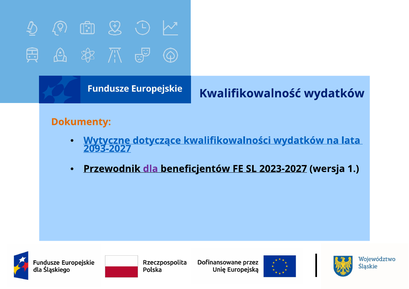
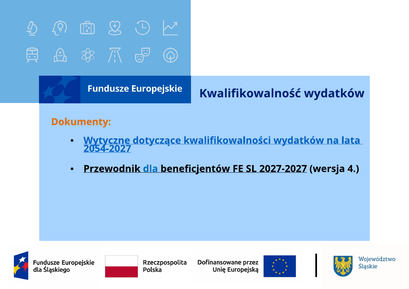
2093-2027: 2093-2027 -> 2054-2027 (107, 149)
dla colour: purple -> blue (150, 169)
2023-2027: 2023-2027 -> 2027-2027 (283, 169)
1: 1 -> 4 (353, 169)
